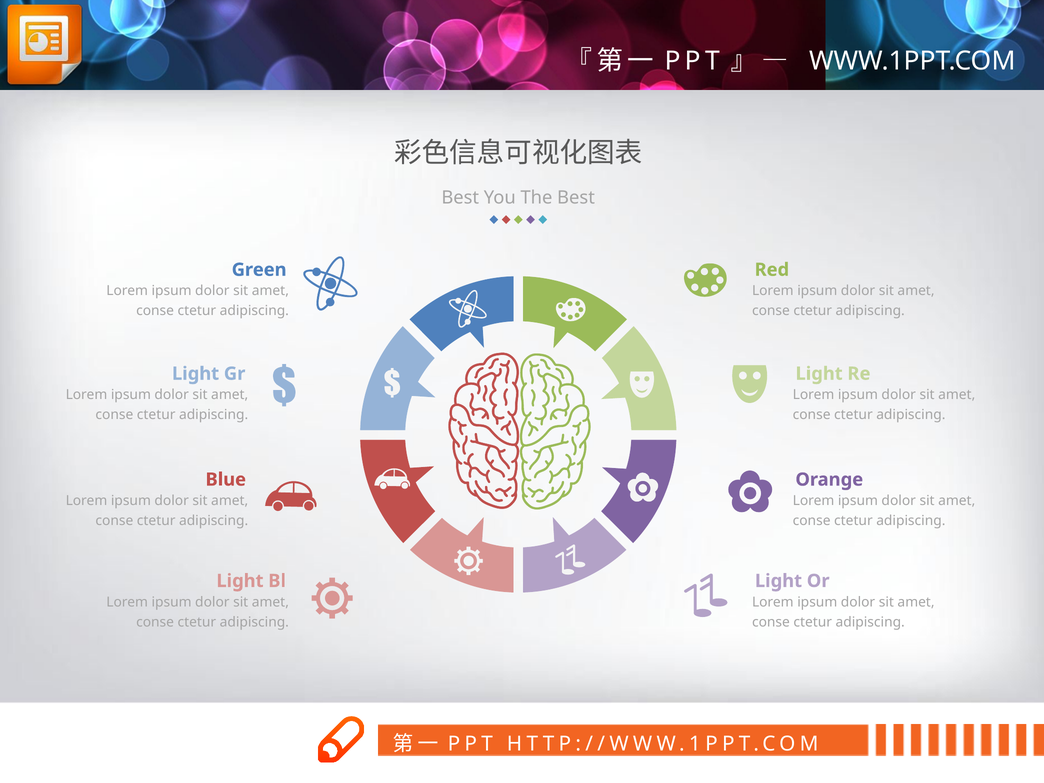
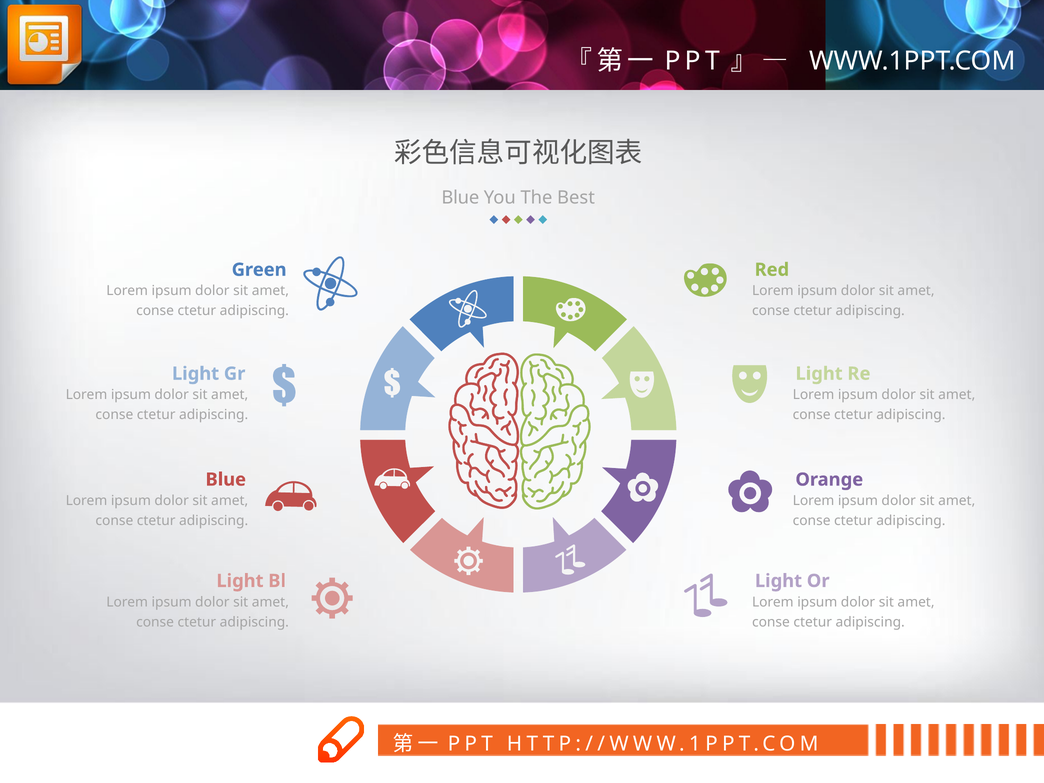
Best: Best -> Blue (460, 198)
